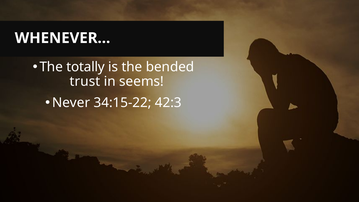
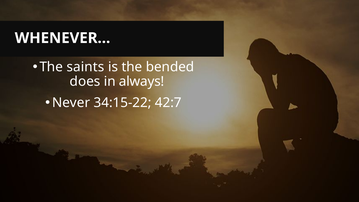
totally: totally -> saints (85, 67)
trust: trust -> does (85, 81)
seems: seems -> always (142, 81)
42:3: 42:3 -> 42:7 (168, 103)
